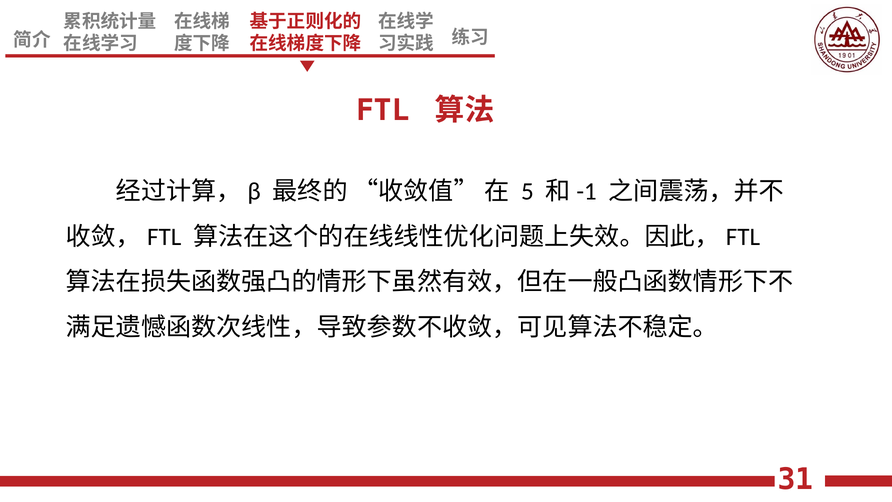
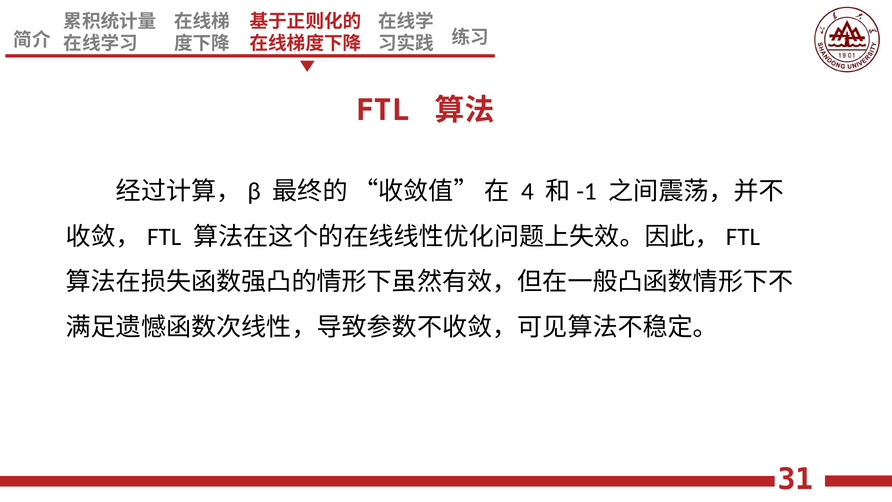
5: 5 -> 4 (527, 191)
